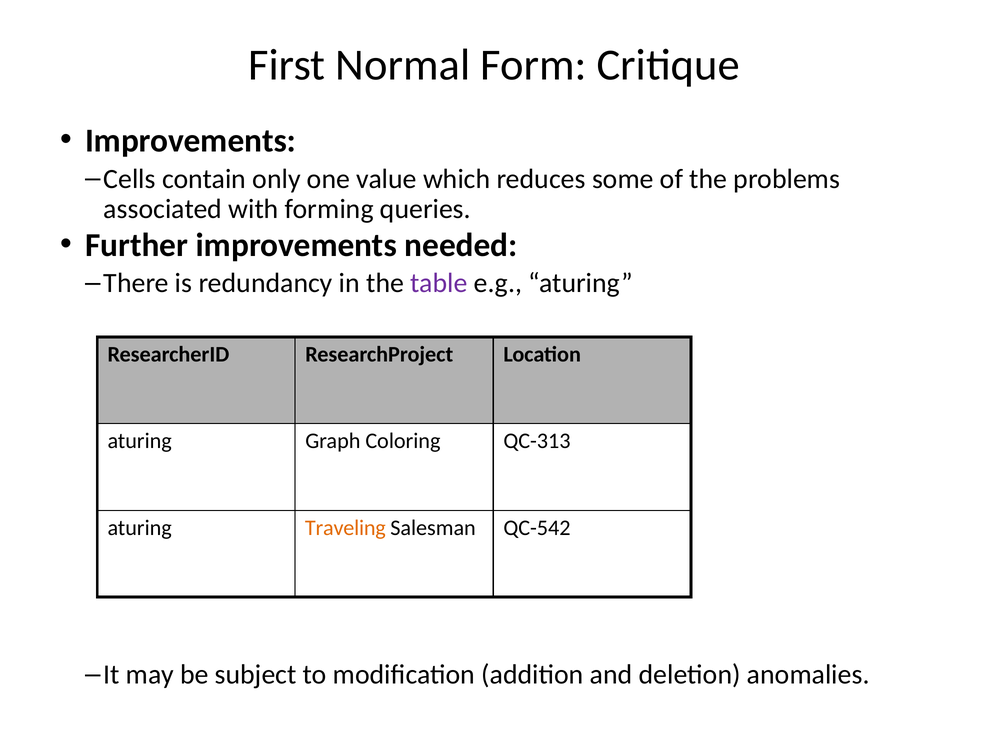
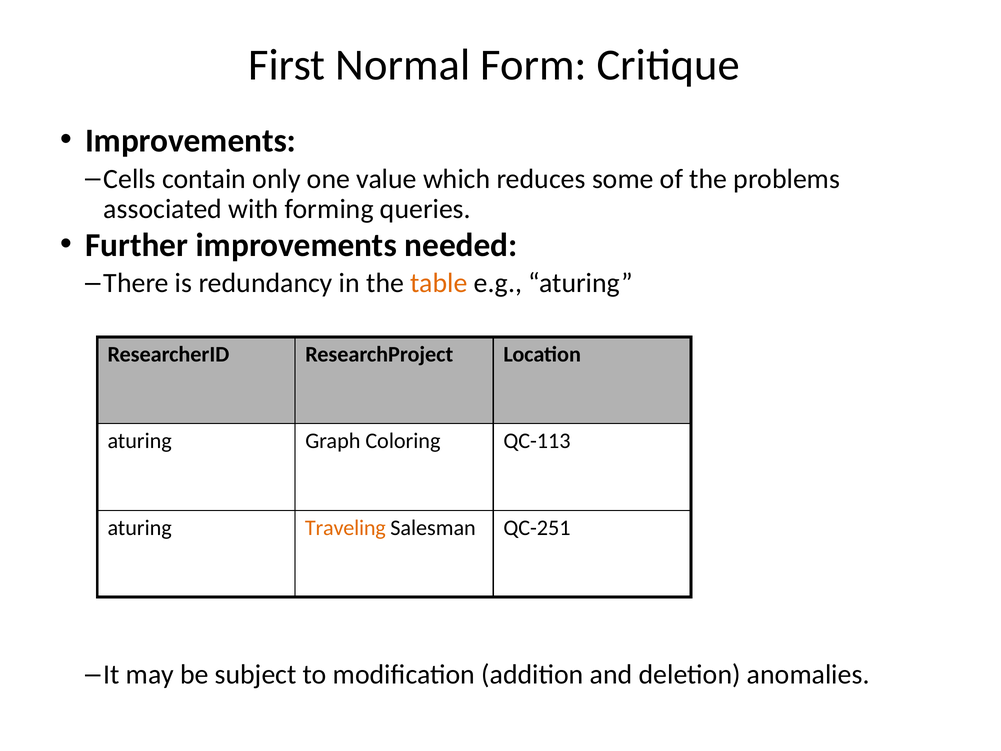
table colour: purple -> orange (439, 283)
QC-313: QC-313 -> QC-113 (537, 441)
QC-542: QC-542 -> QC-251 (537, 528)
